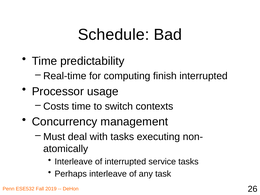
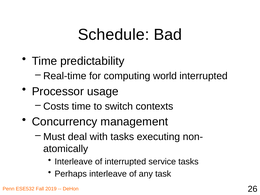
finish: finish -> world (165, 76)
